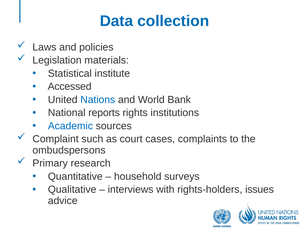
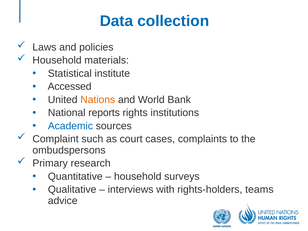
Legislation: Legislation -> Household (57, 60)
Nations colour: blue -> orange (98, 100)
issues: issues -> teams (259, 190)
